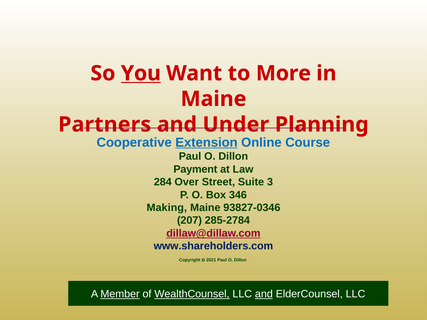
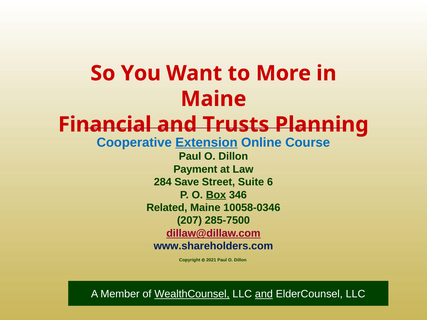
You underline: present -> none (141, 73)
Partners: Partners -> Financial (105, 125)
Under: Under -> Trusts (236, 125)
Over: Over -> Save (187, 182)
3: 3 -> 6 (270, 182)
Box underline: none -> present (216, 195)
Making: Making -> Related (167, 208)
93827-0346: 93827-0346 -> 10058-0346 (252, 208)
285-2784: 285-2784 -> 285-7500 (227, 221)
Member underline: present -> none (120, 294)
